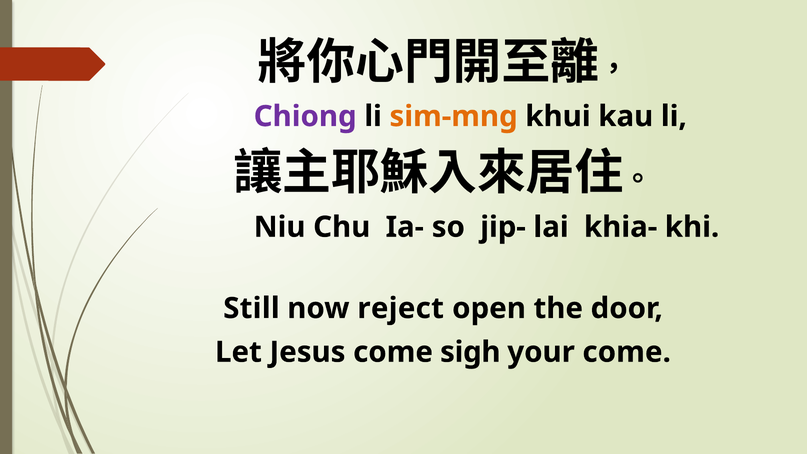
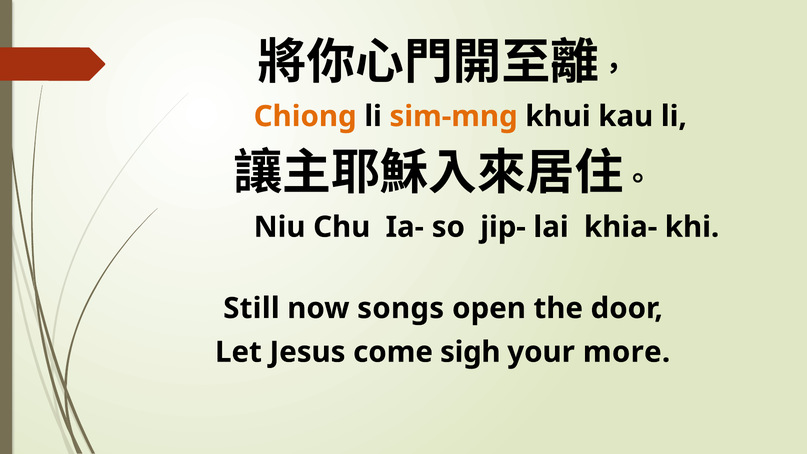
Chiong colour: purple -> orange (305, 116)
reject: reject -> songs (401, 308)
your come: come -> more (627, 352)
